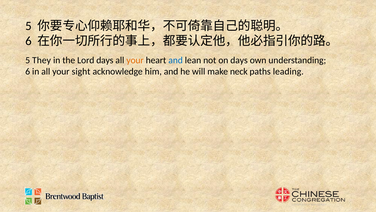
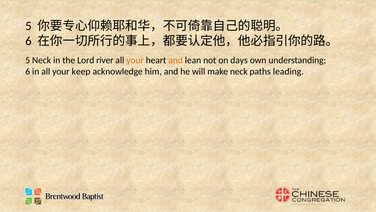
5 They: They -> Neck (42, 60)
Lord days: days -> river (105, 60)
and colour: blue -> orange (176, 60)
sight: sight -> keep (81, 71)
